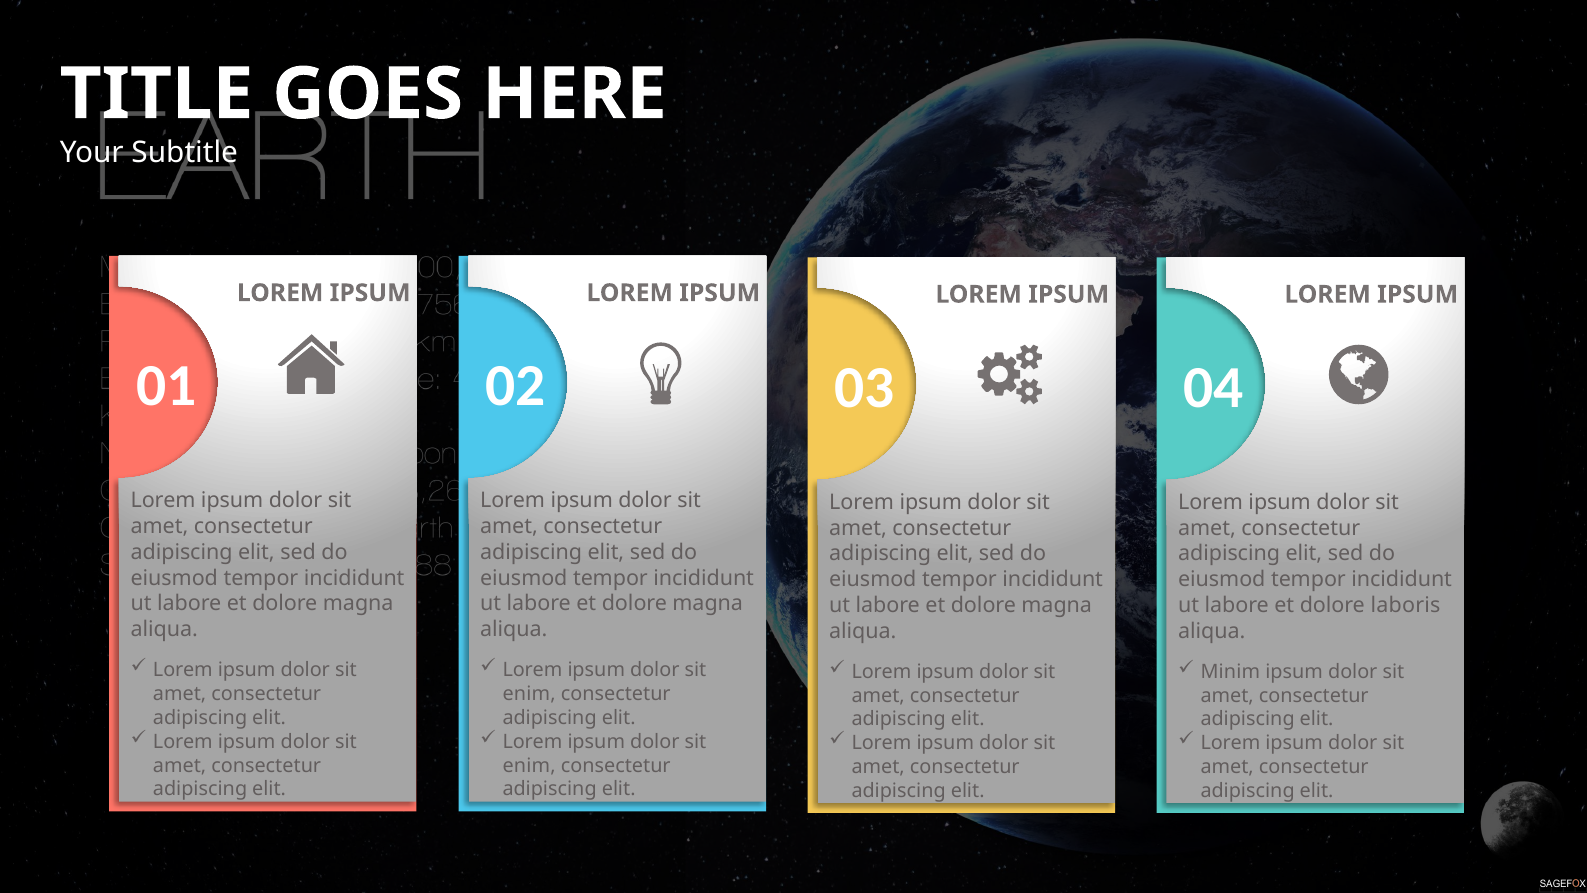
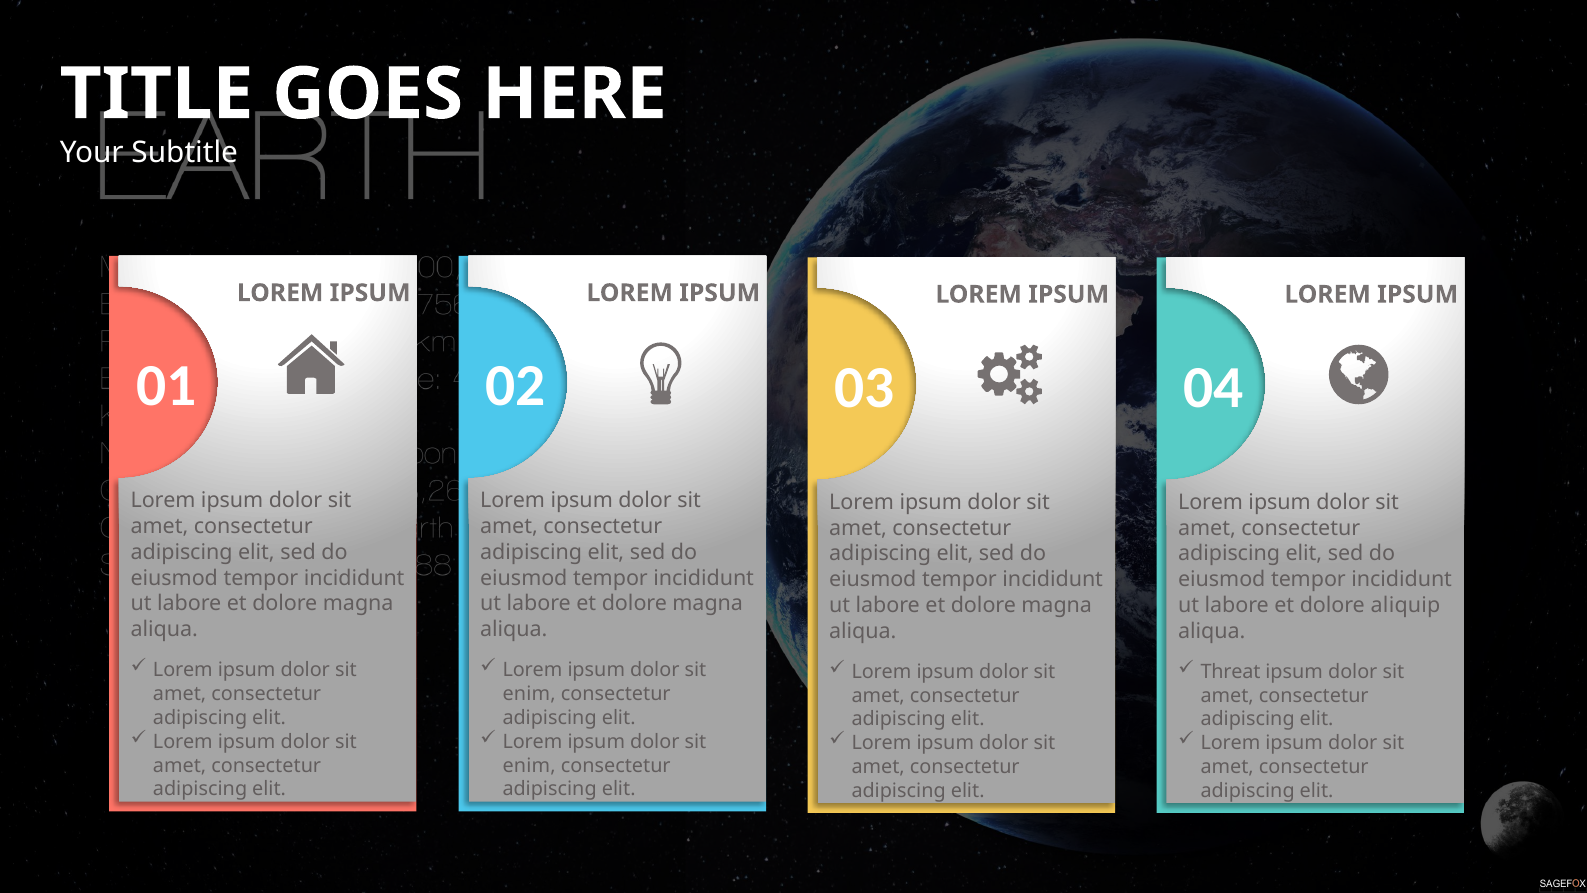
laboris: laboris -> aliquip (1406, 605)
Minim: Minim -> Threat (1230, 672)
